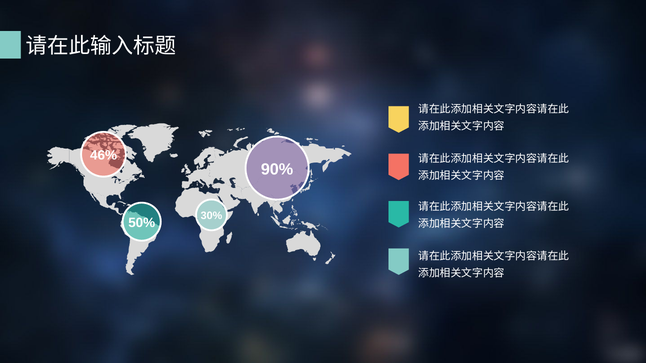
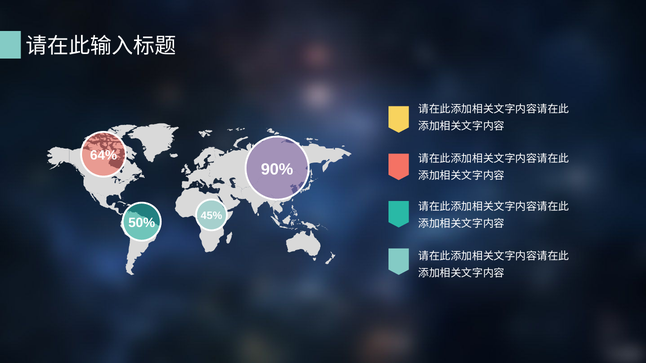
46%: 46% -> 64% (104, 155)
30%: 30% -> 45% (211, 216)
